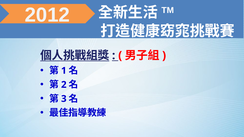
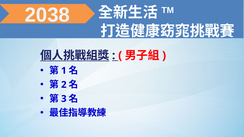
2012: 2012 -> 2038 (47, 15)
